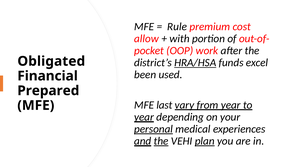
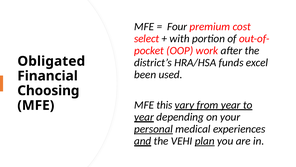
Rule: Rule -> Four (177, 27)
allow: allow -> select (147, 39)
HRA/HSA underline: present -> none (195, 63)
Prepared: Prepared -> Choosing (48, 90)
last: last -> this (164, 105)
the underline: present -> none (161, 141)
